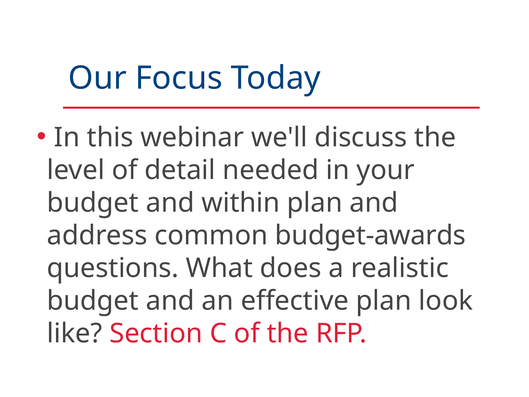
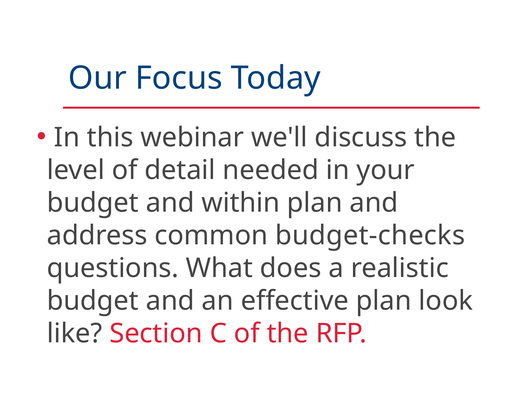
budget-awards: budget-awards -> budget-checks (370, 235)
